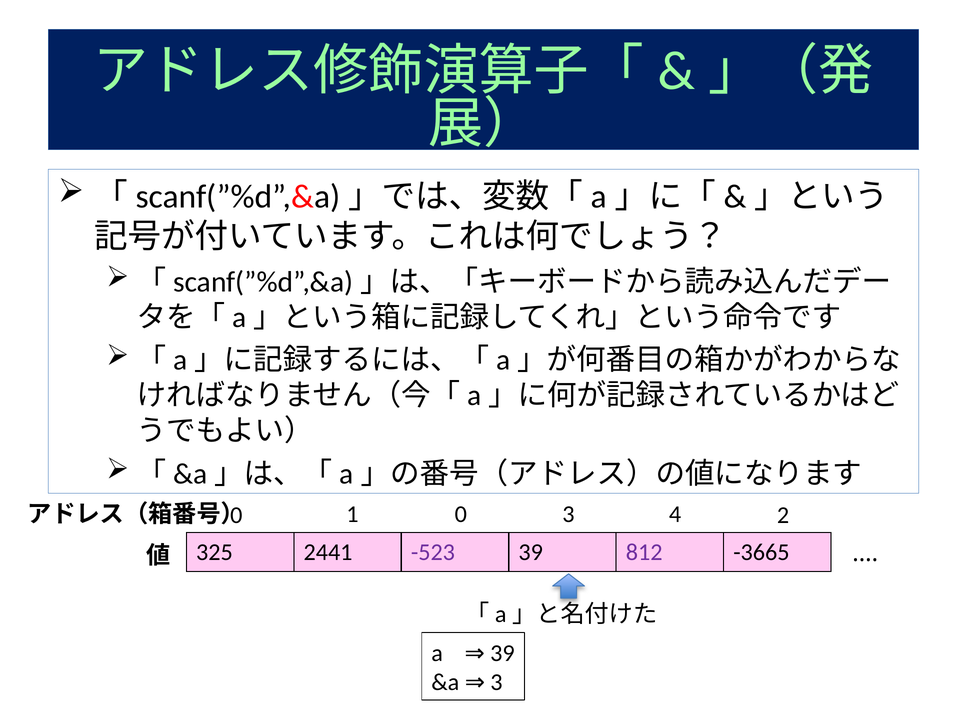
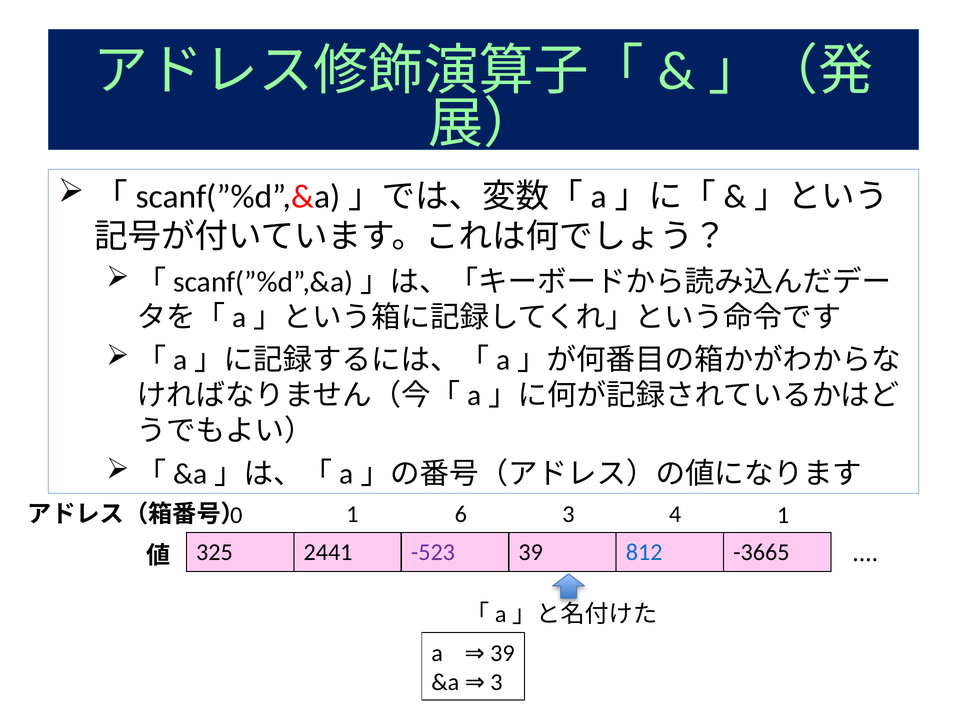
1 0: 0 -> 6 (461, 514)
4 2: 2 -> 1 (783, 516)
812 colour: purple -> blue (644, 552)
